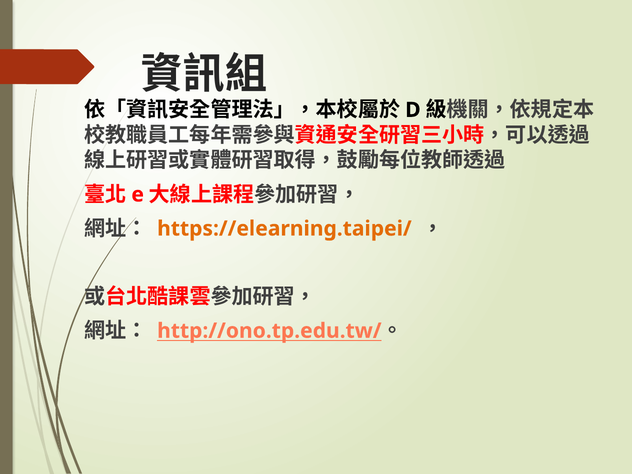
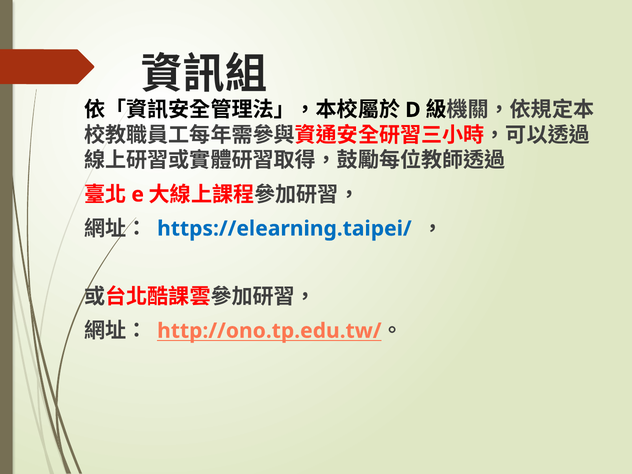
https://elearning.taipei/ colour: orange -> blue (284, 229)
